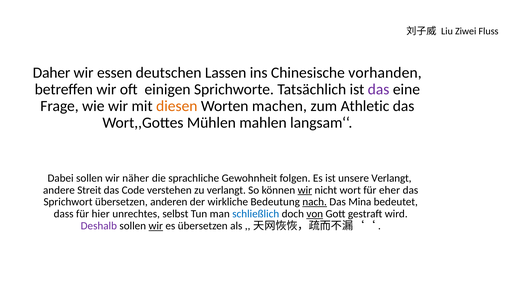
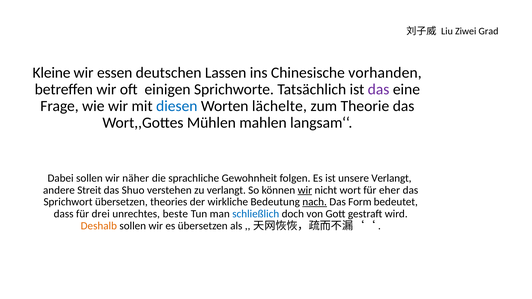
Fluss: Fluss -> Grad (488, 31)
Daher: Daher -> Kleine (52, 73)
diesen colour: orange -> blue (177, 106)
machen: machen -> lächelte (279, 106)
Athletic: Athletic -> Theorie (365, 106)
Code: Code -> Shuo (133, 190)
anderen: anderen -> theories (169, 202)
Mina: Mina -> Form (360, 202)
hier: hier -> drei (101, 214)
selbst: selbst -> beste (175, 214)
von underline: present -> none (315, 214)
Deshalb colour: purple -> orange (99, 226)
wir underline: present -> none (156, 226)
